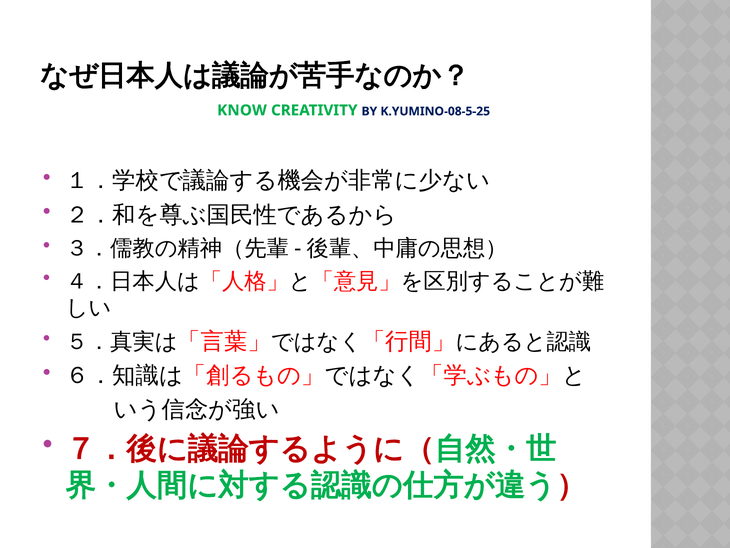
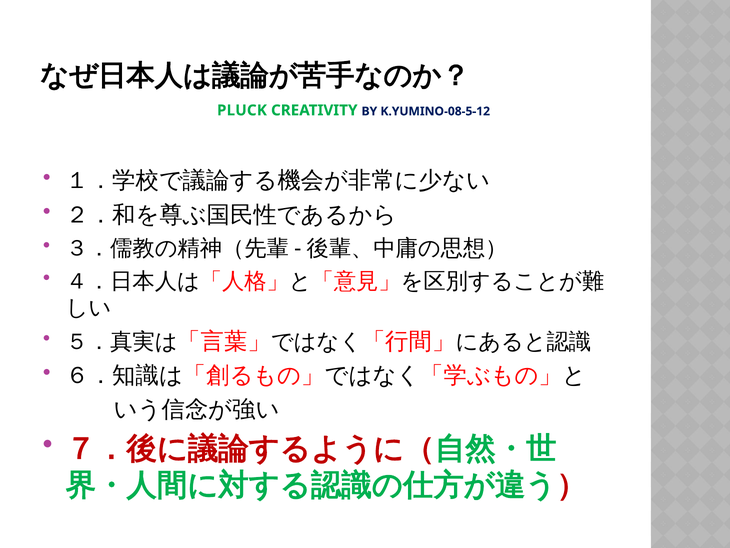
KNOW: KNOW -> PLUCK (242, 110)
K.YUMINO-08-5-25: K.YUMINO-08-5-25 -> K.YUMINO-08-5-12 (435, 111)
